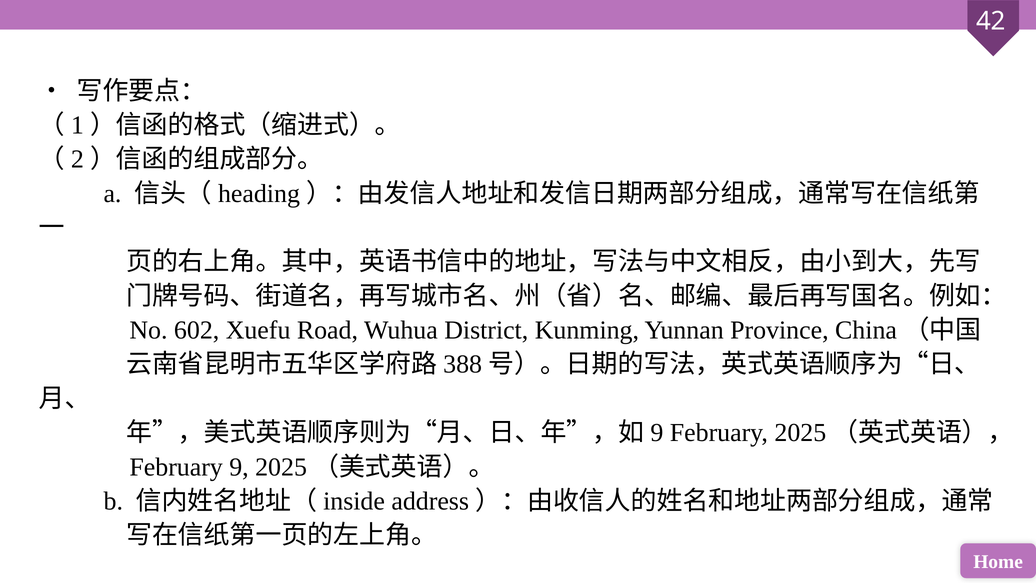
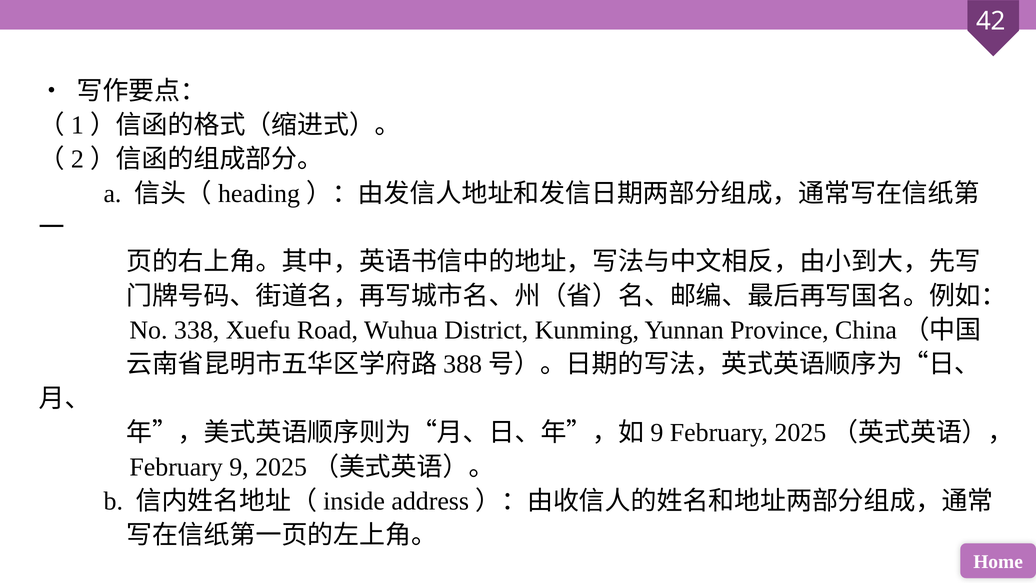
602: 602 -> 338 (197, 330)
